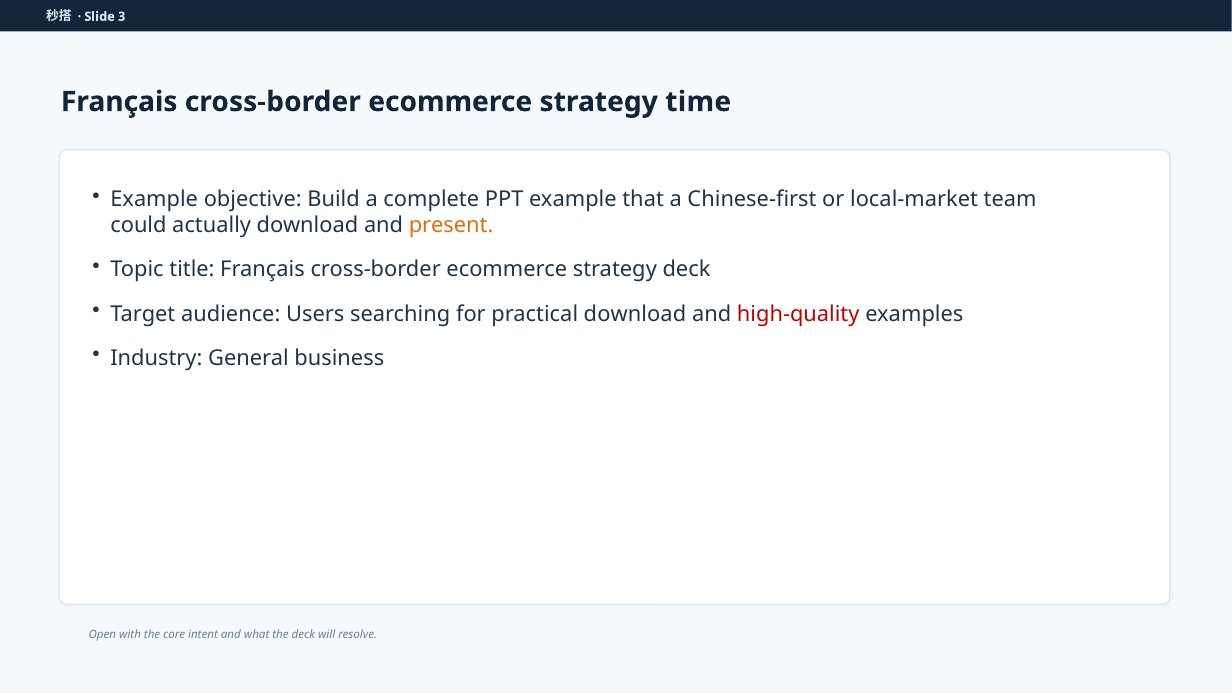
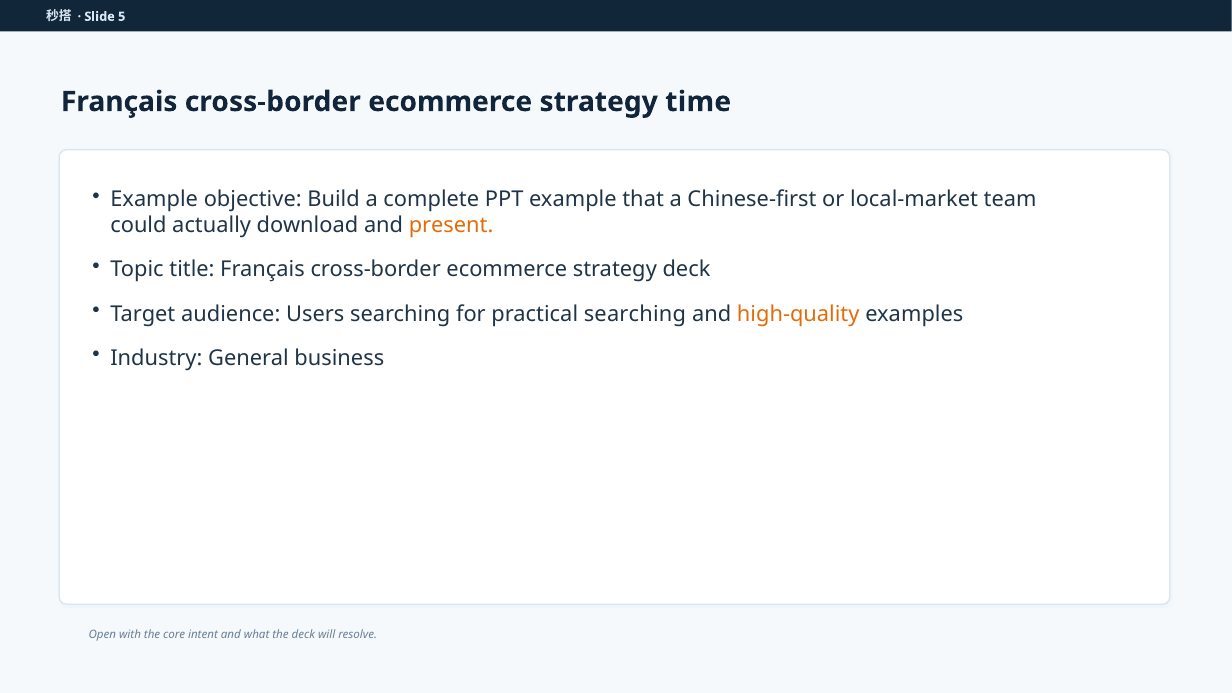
3: 3 -> 5 (122, 17)
practical download: download -> searching (635, 314)
high-quality colour: red -> orange (798, 314)
